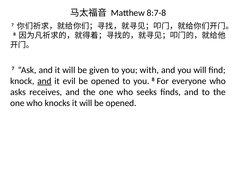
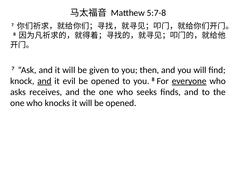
8:7-8: 8:7-8 -> 5:7-8 (156, 13)
with: with -> then (149, 70)
everyone underline: none -> present (189, 81)
